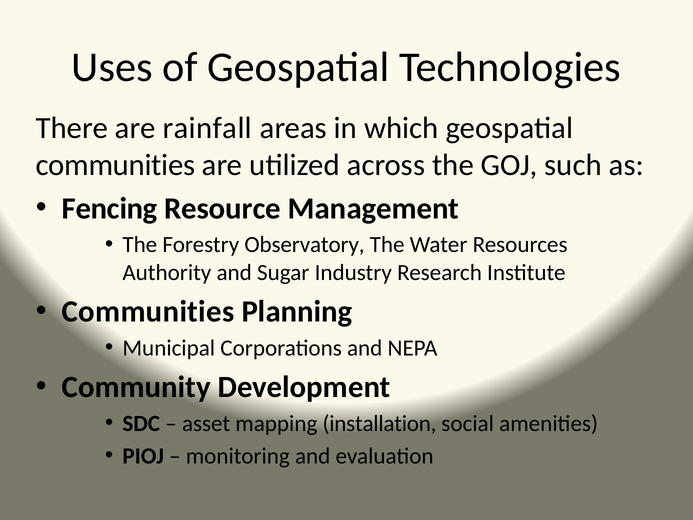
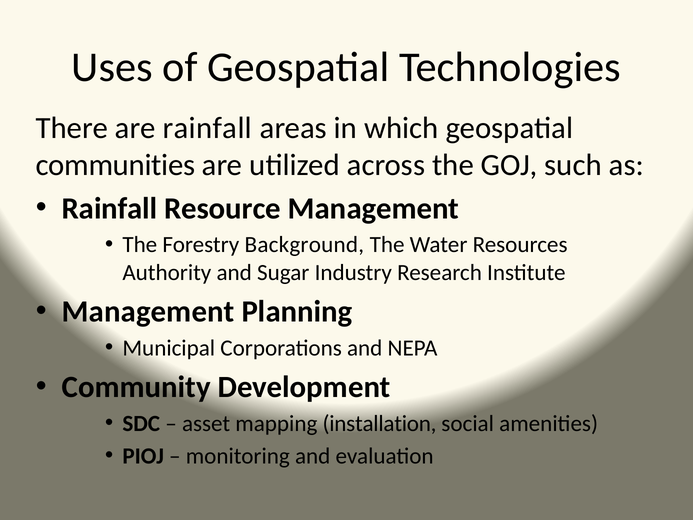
Fencing: Fencing -> Rainfall (110, 208)
Observatory: Observatory -> Background (304, 245)
Communities: Communities -> Management (148, 311)
